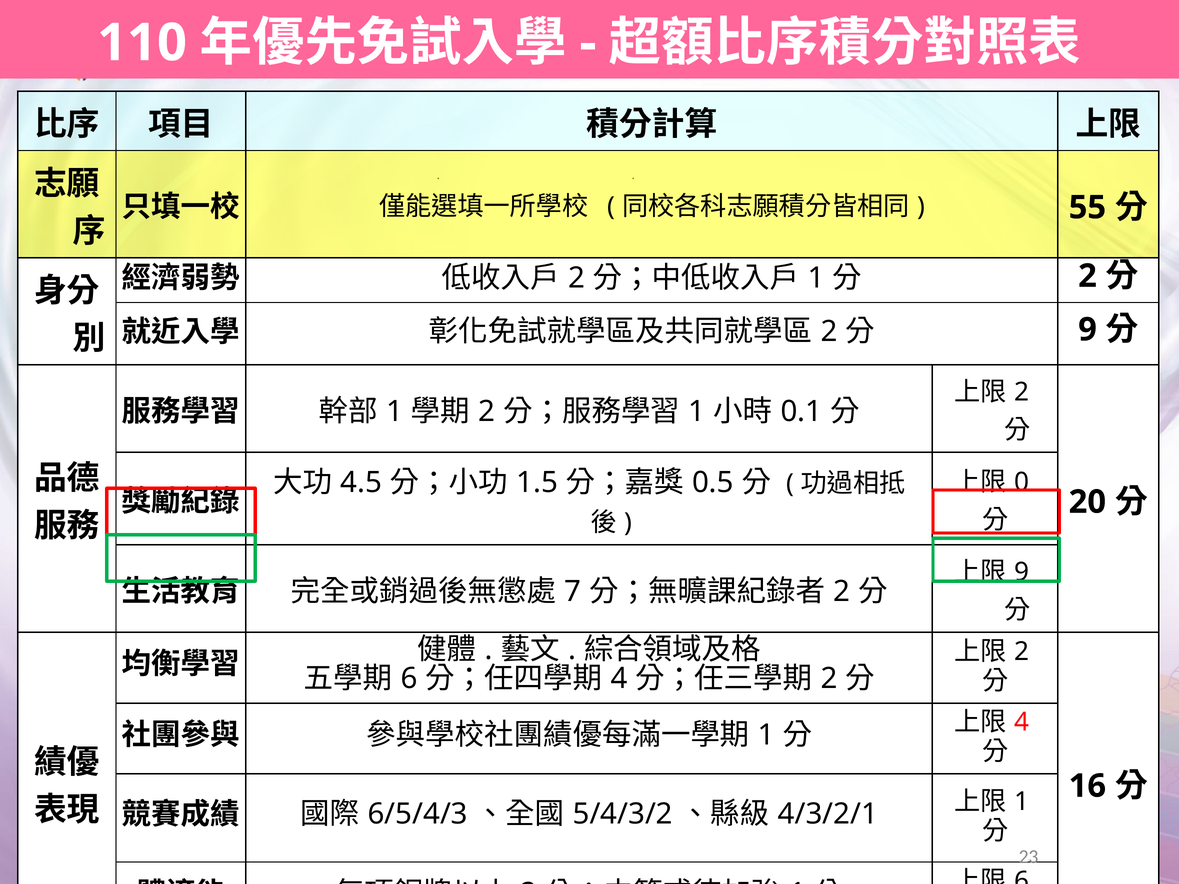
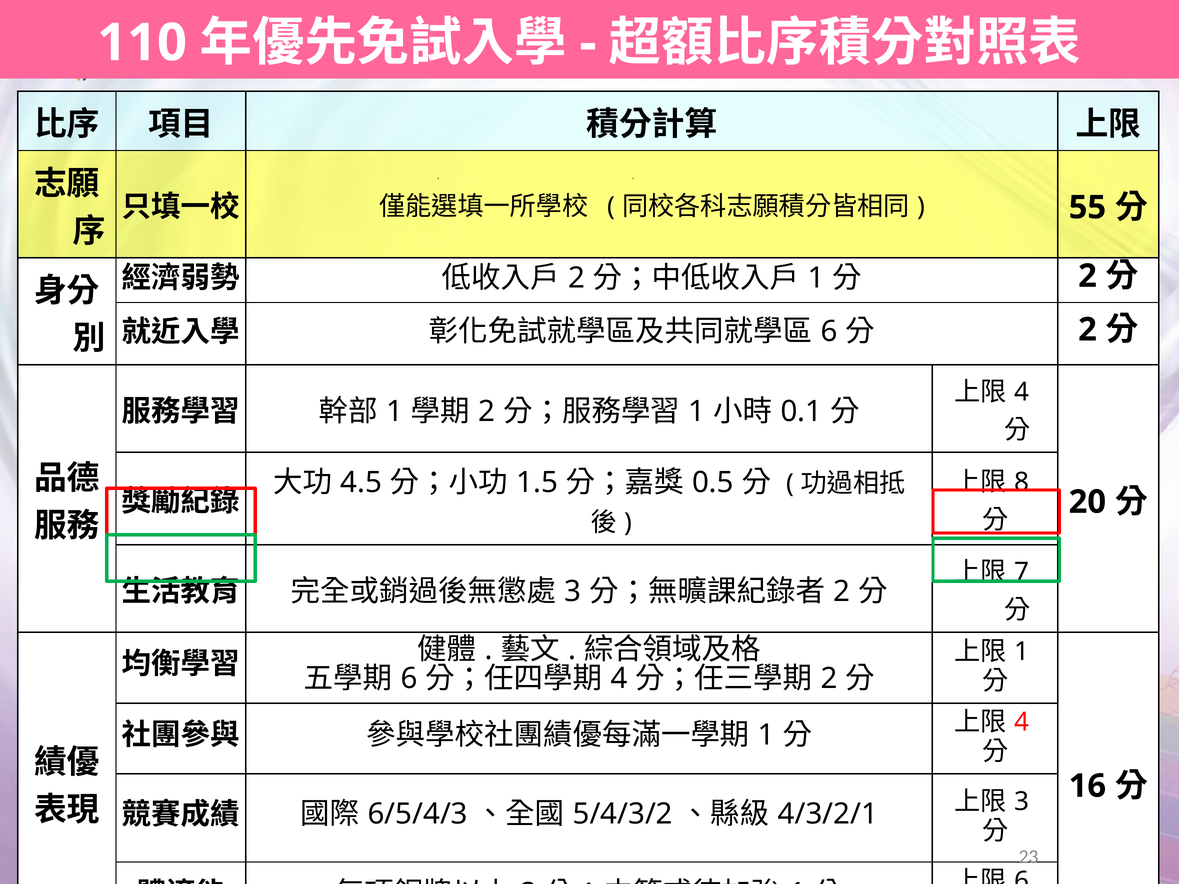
2: 2 -> 6 (829, 332)
9: 9 -> 2 (1088, 330)
2: 2 -> 4 (1022, 392)
0: 0 -> 8 (1022, 482)
9: 9 -> 7 (1022, 573)
7: 7 -> 3 (573, 592)
2: 2 -> 1 (1022, 652)
1: 1 -> 3 (1022, 802)
